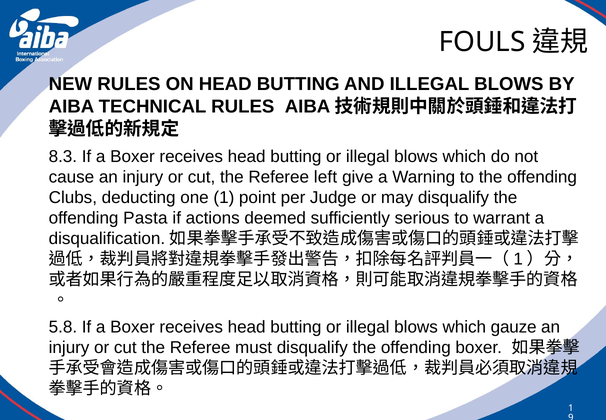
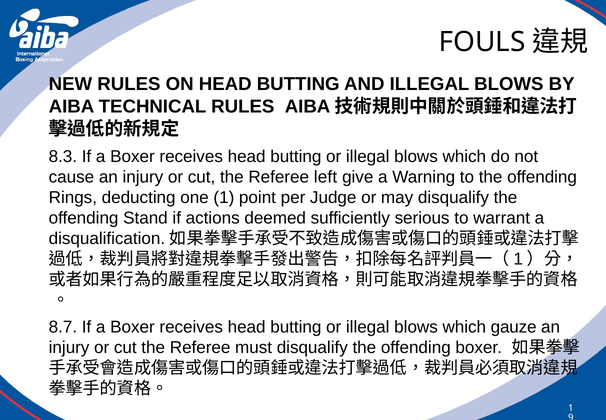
Clubs: Clubs -> Rings (73, 197)
Pasta: Pasta -> Stand (145, 218)
5.8: 5.8 -> 8.7 (63, 327)
